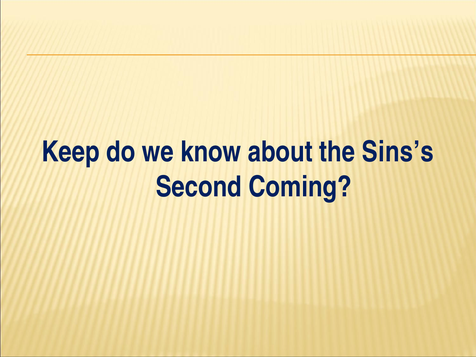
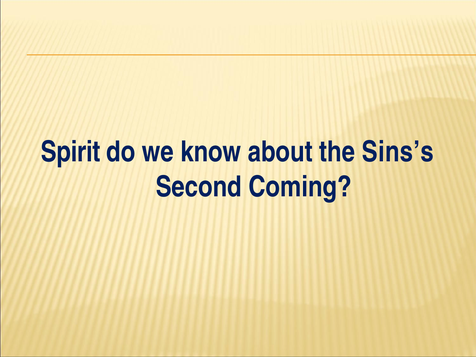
Keep: Keep -> Spirit (71, 152)
